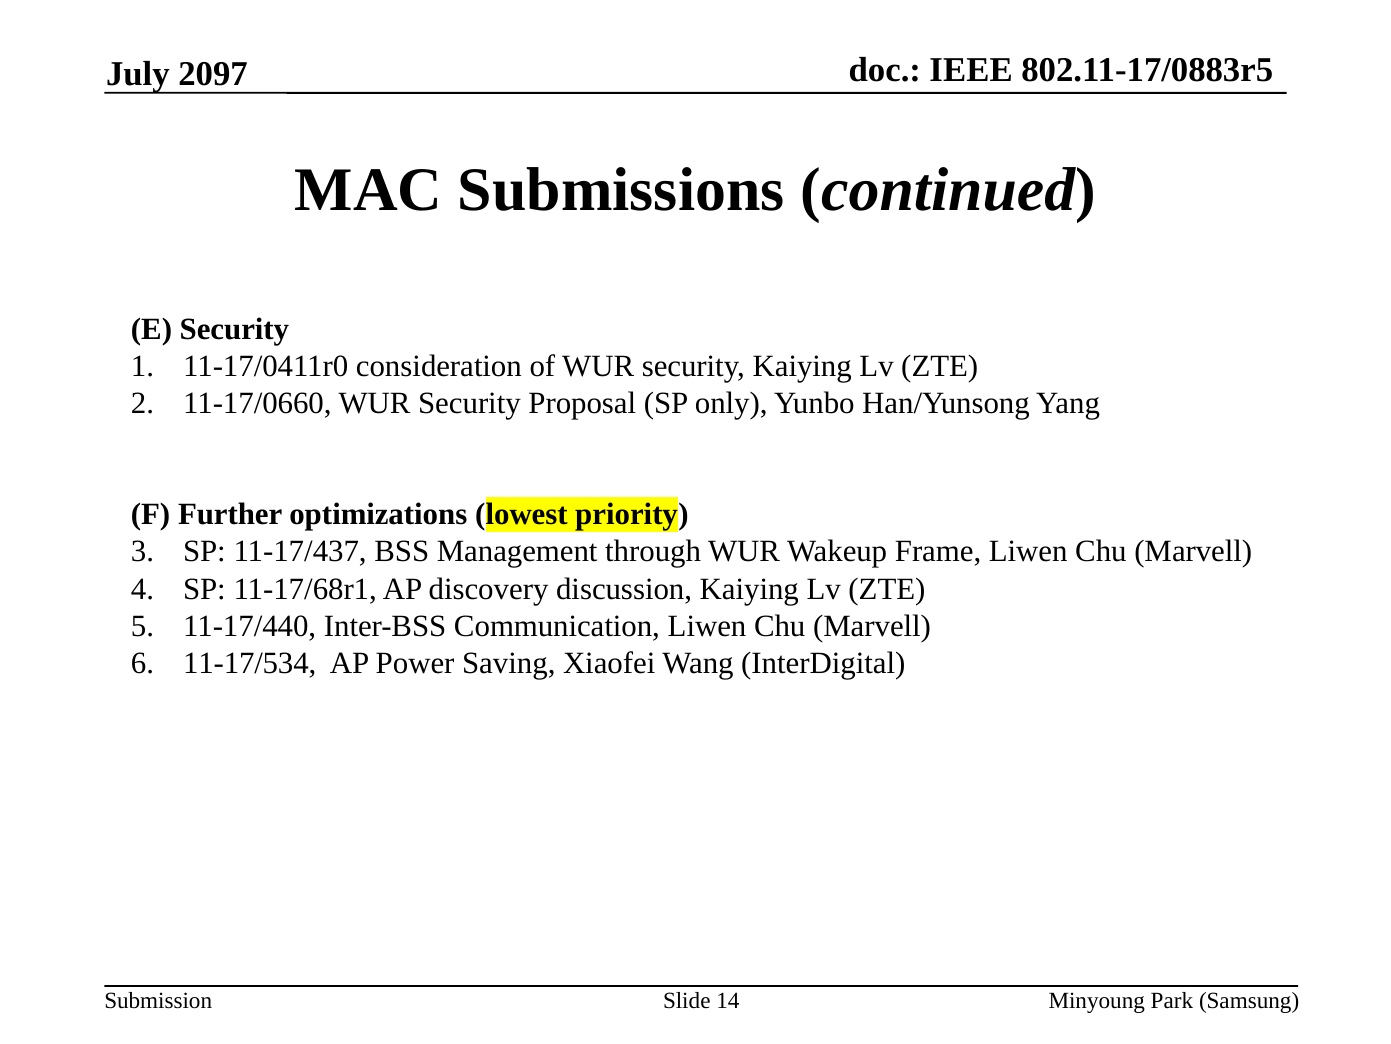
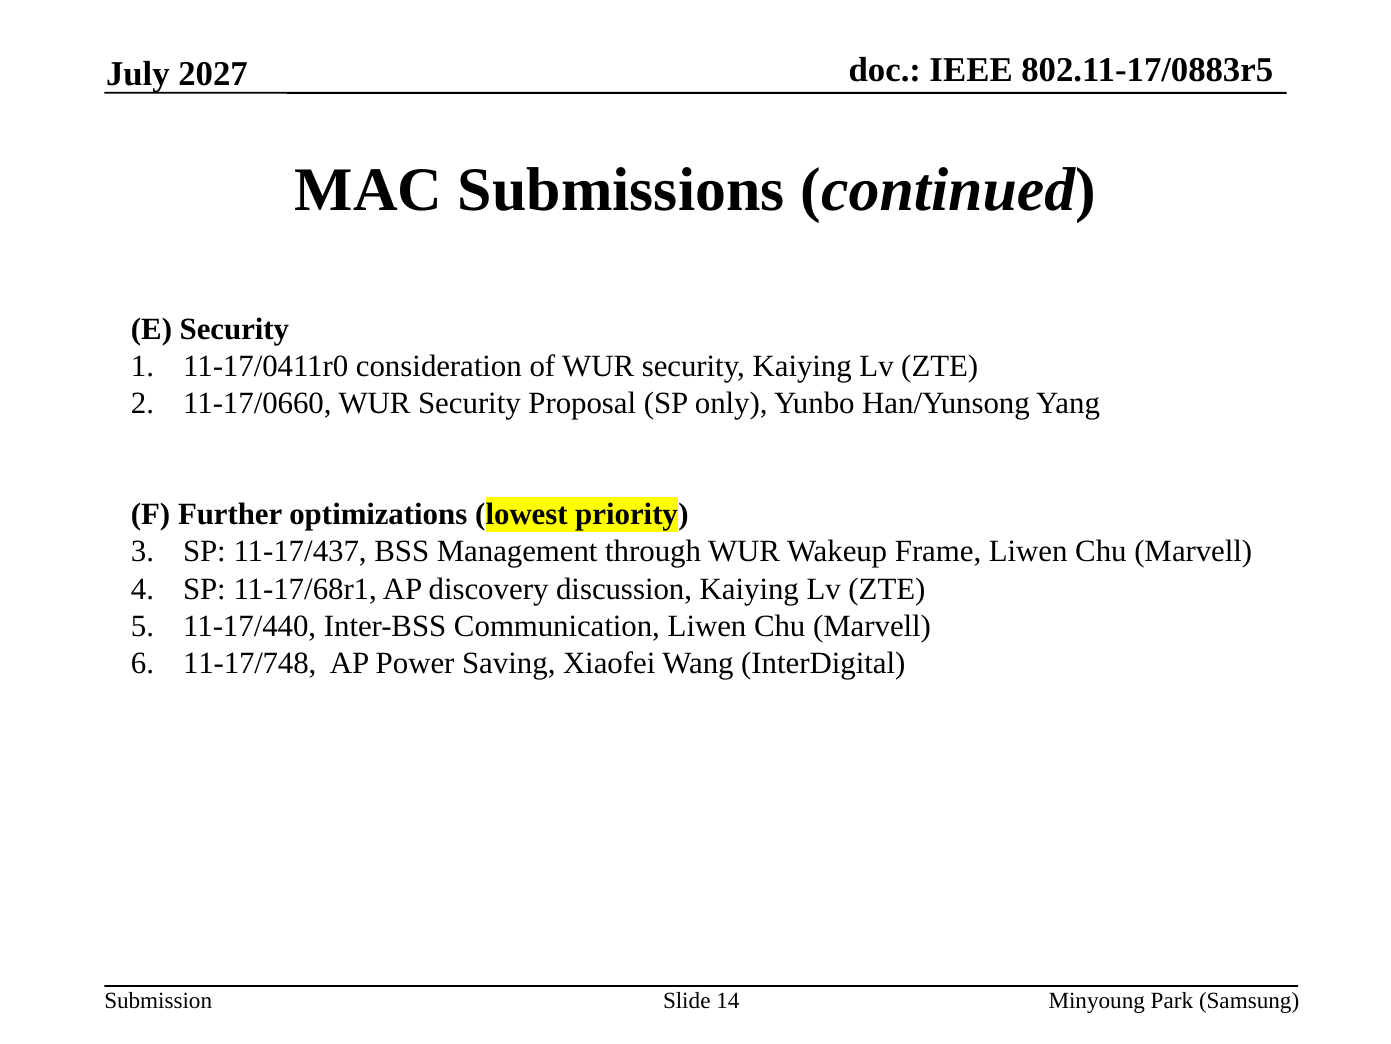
2097: 2097 -> 2027 (213, 74)
11-17/534: 11-17/534 -> 11-17/748 (250, 663)
